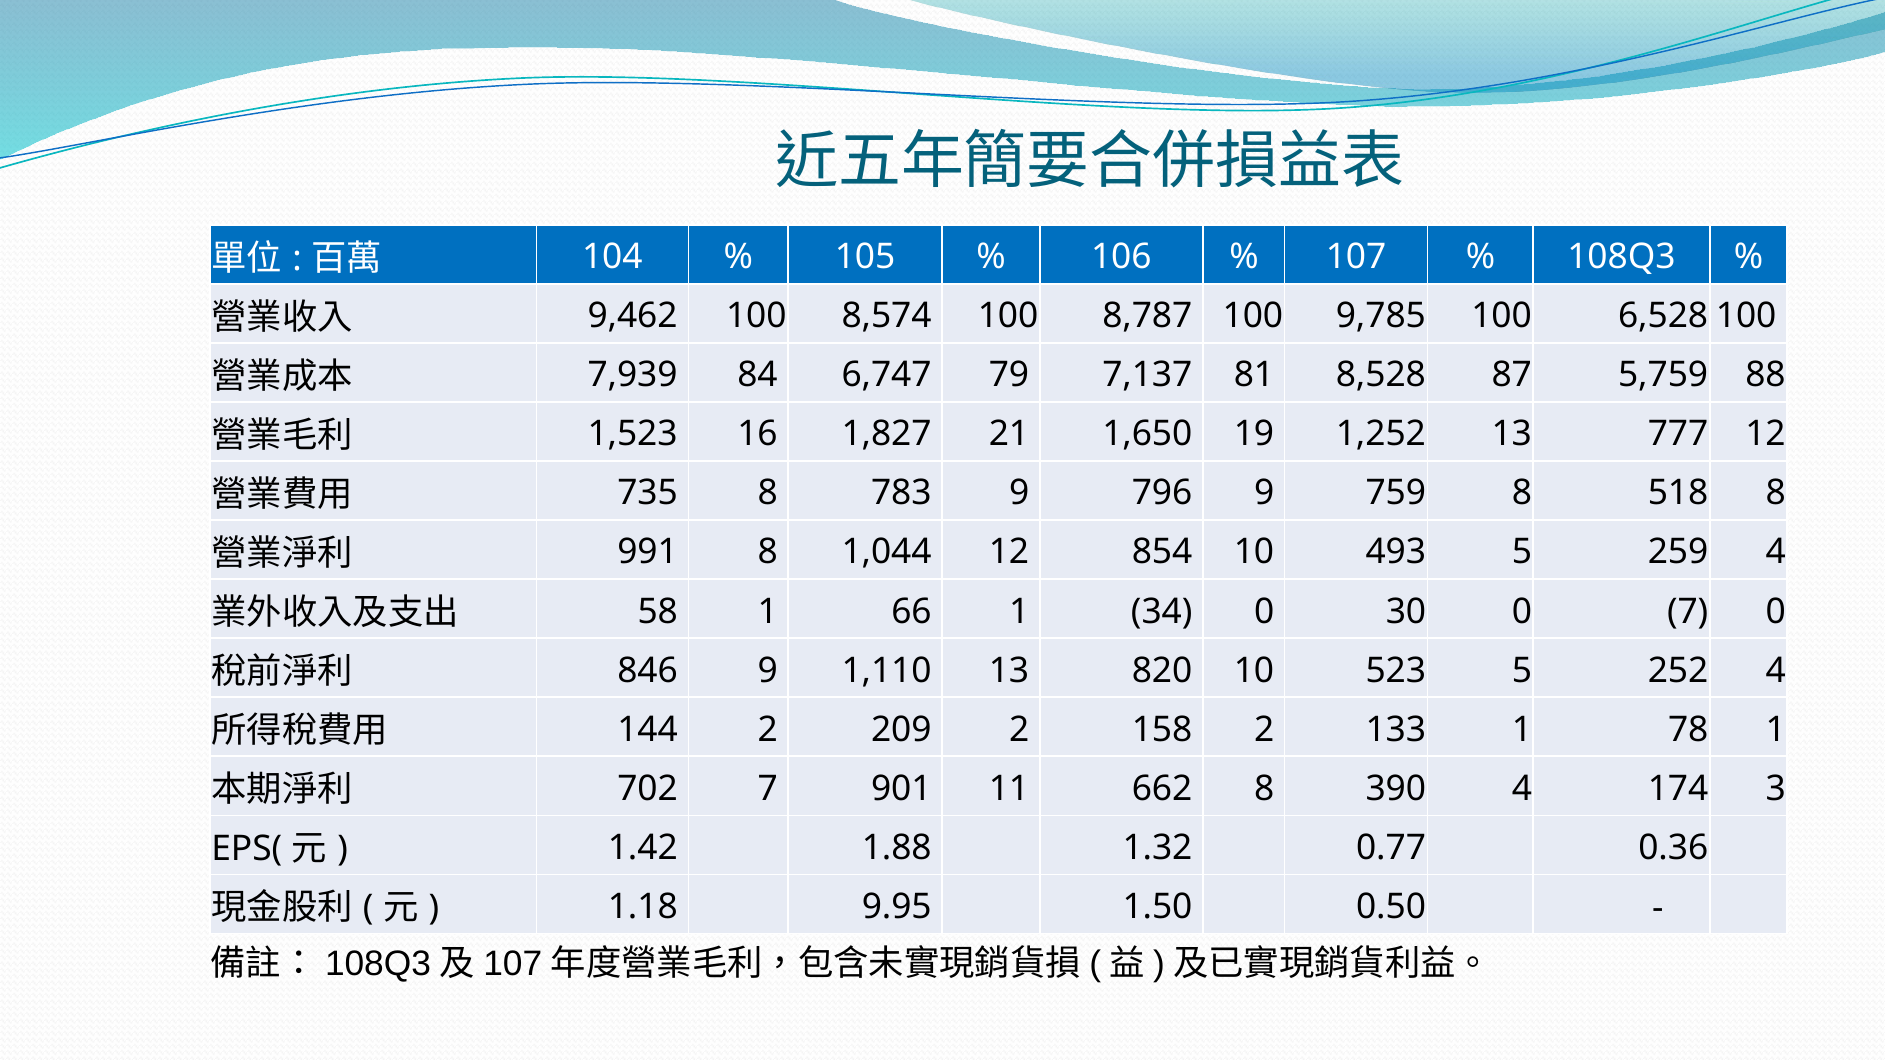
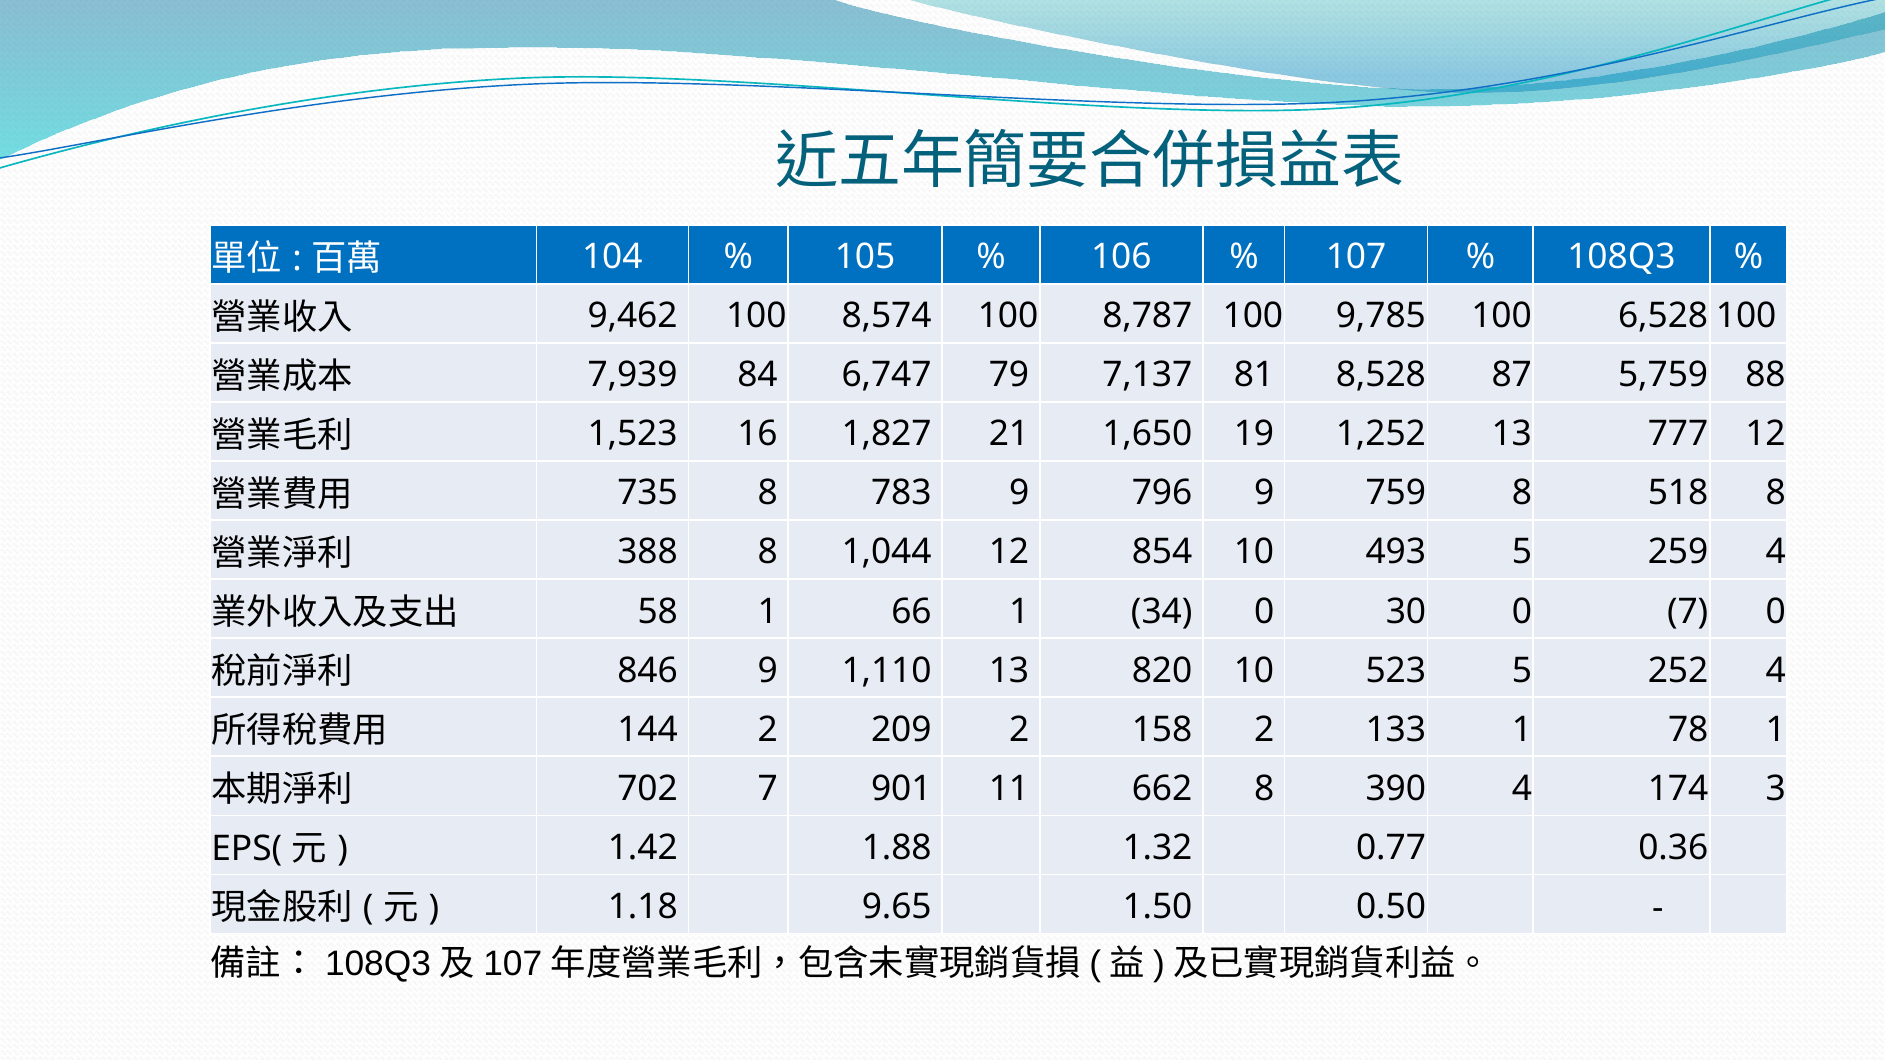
991: 991 -> 388 (648, 552)
9.95: 9.95 -> 9.65 (897, 907)
